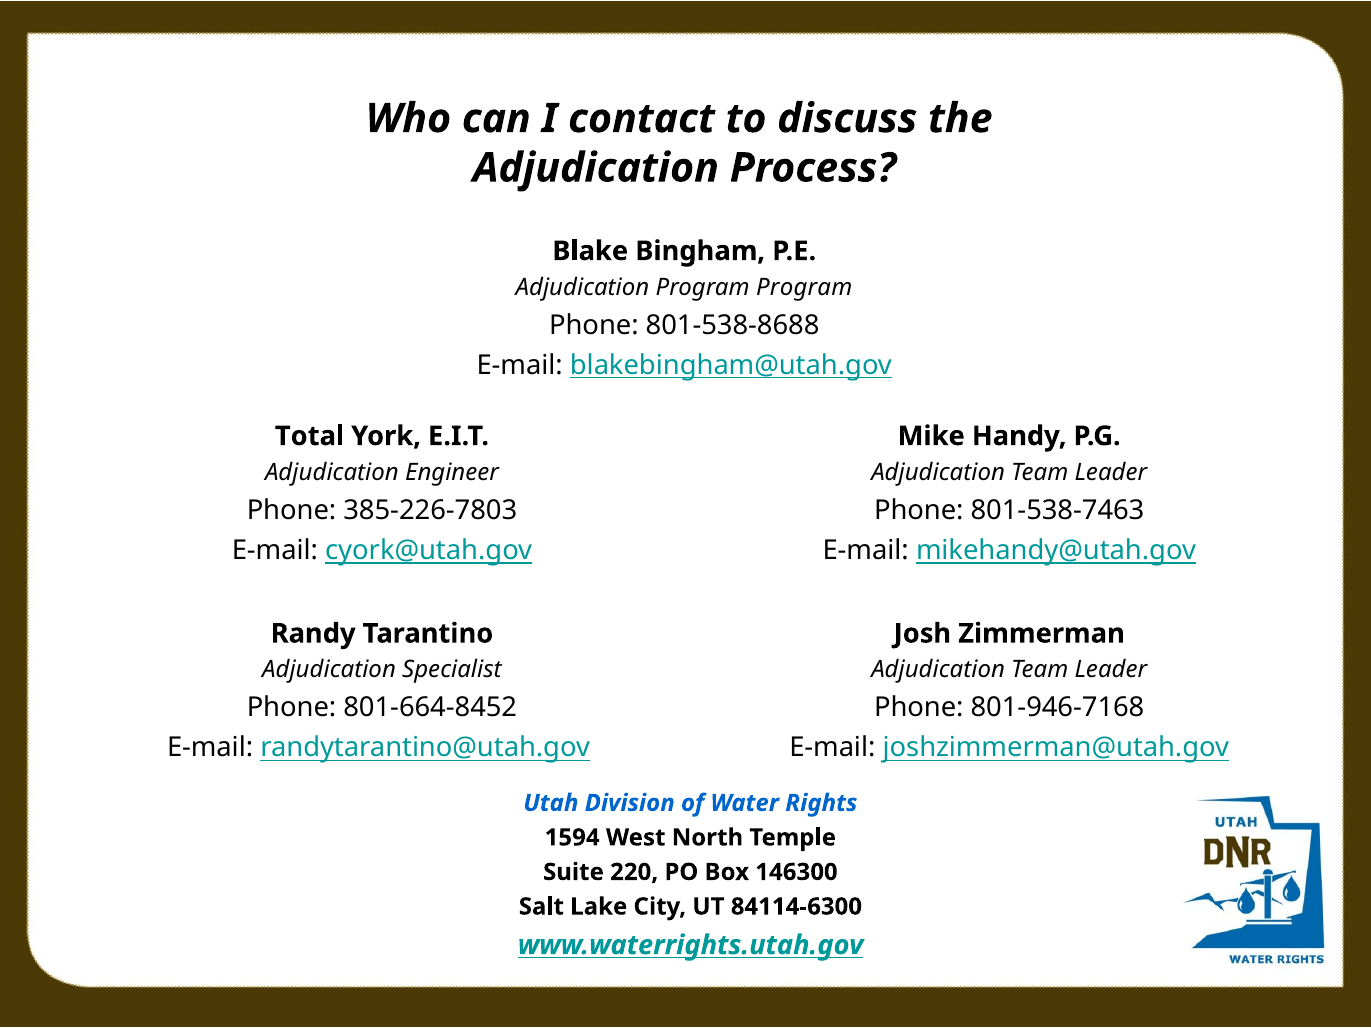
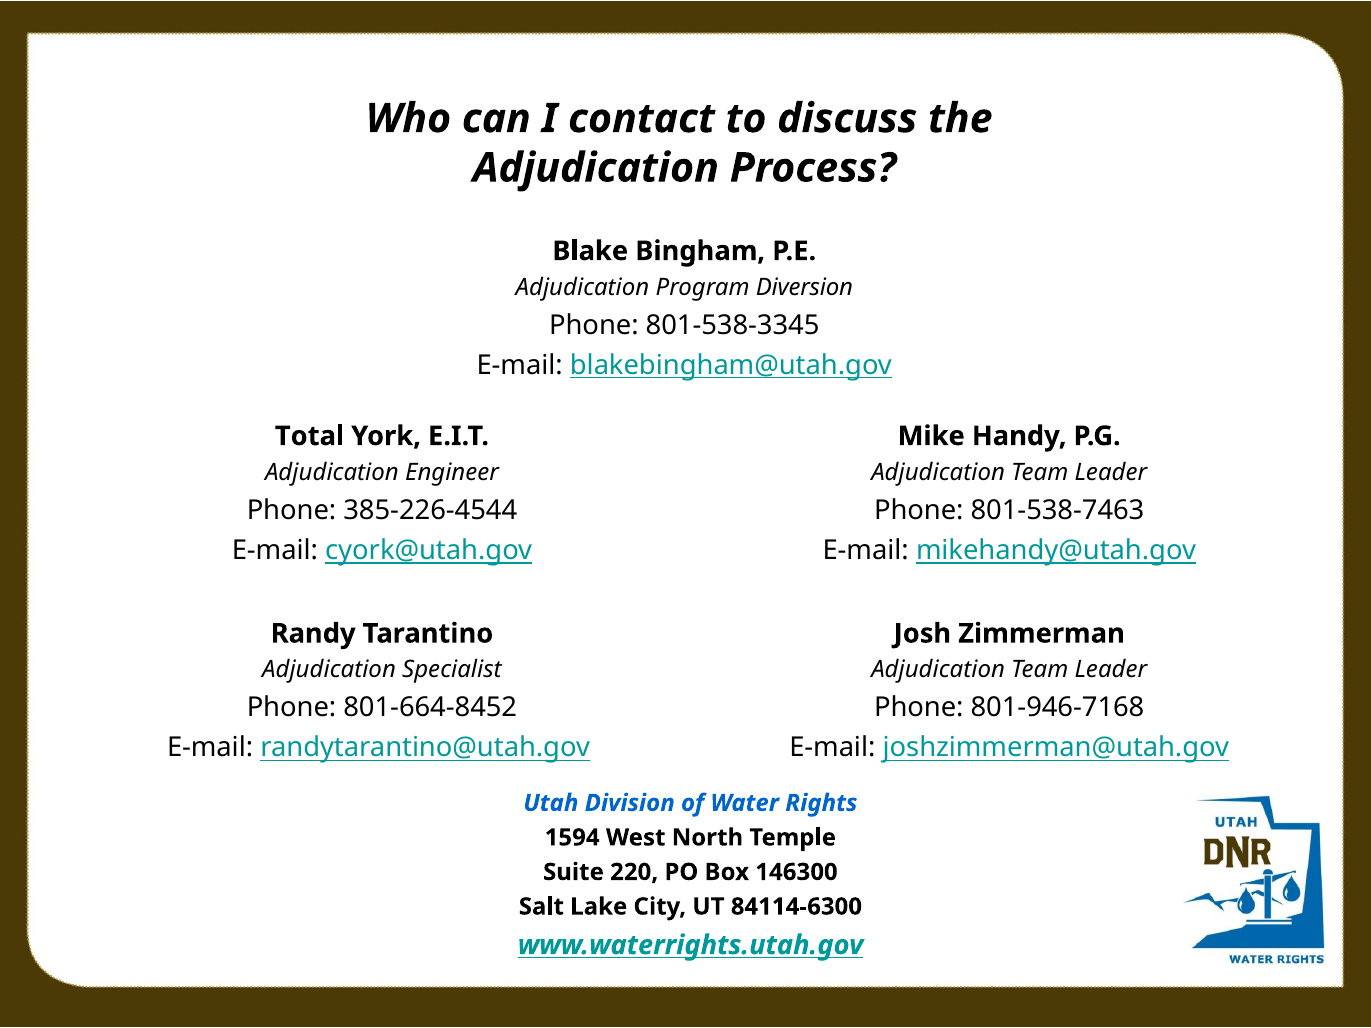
Program Program: Program -> Diversion (804, 287)
801-538-8688: 801-538-8688 -> 801-538-3345 (733, 325)
385-226-7803: 385-226-7803 -> 385-226-4544 (430, 510)
